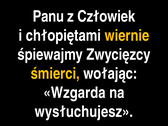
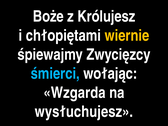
Panu: Panu -> Boże (48, 16)
Człowiek: Człowiek -> Królujesz (106, 16)
śmierci colour: yellow -> light blue (55, 74)
